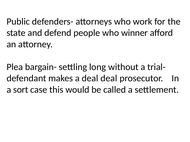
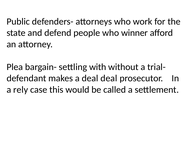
long: long -> with (98, 67)
sort: sort -> rely (21, 90)
